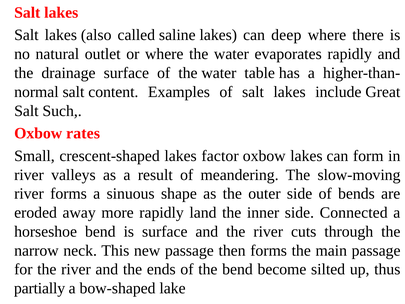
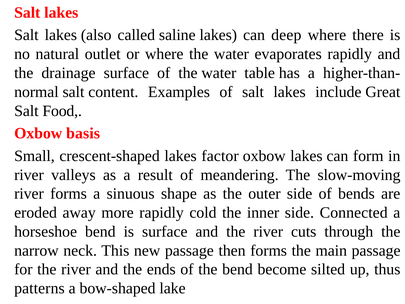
Such: Such -> Food (62, 111)
rates: rates -> basis (83, 133)
land: land -> cold (203, 212)
partially: partially -> patterns (39, 288)
